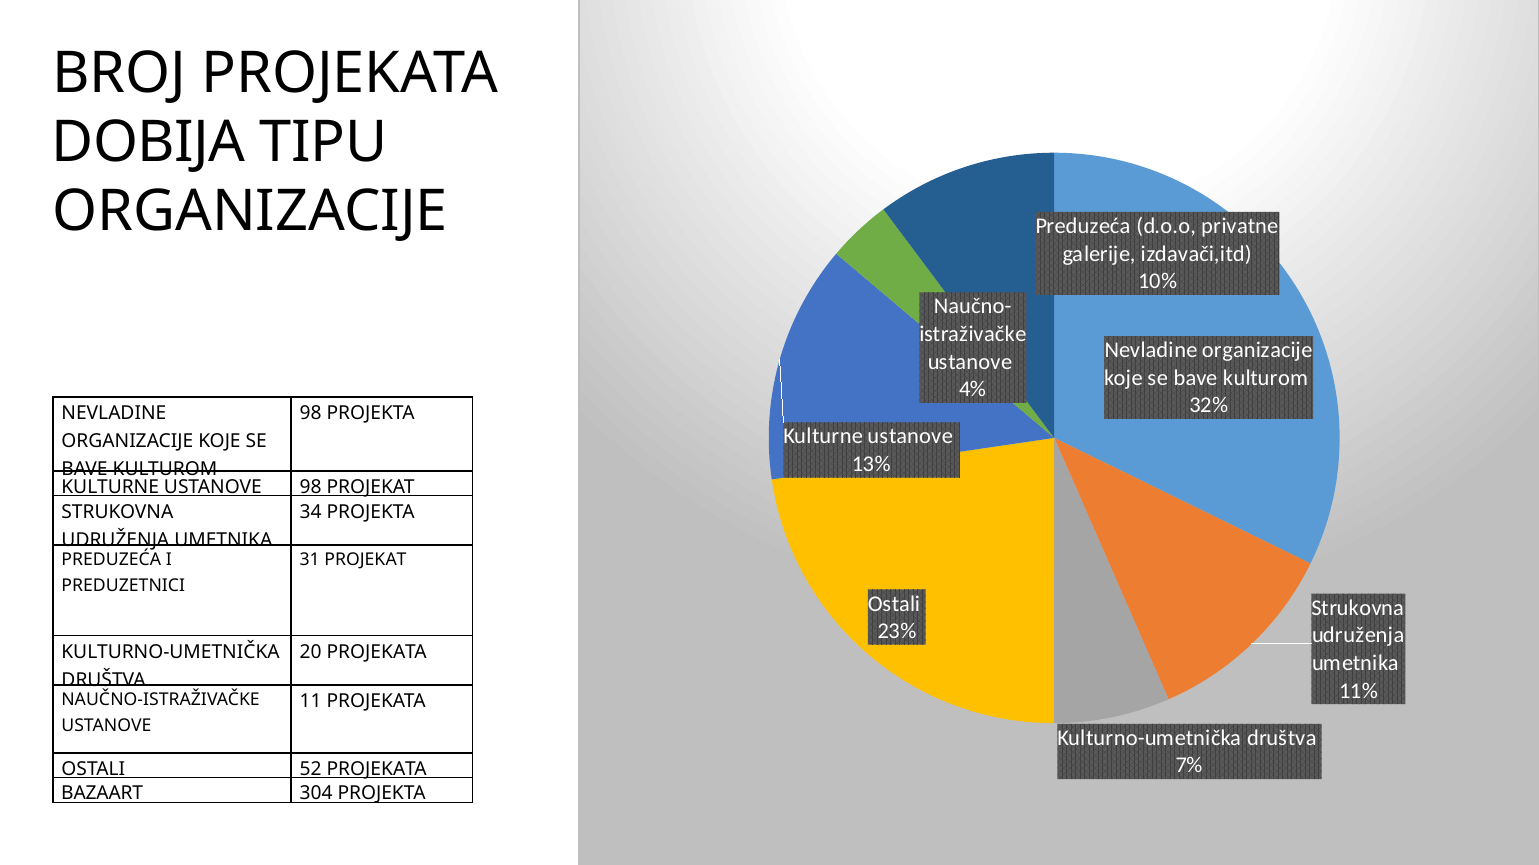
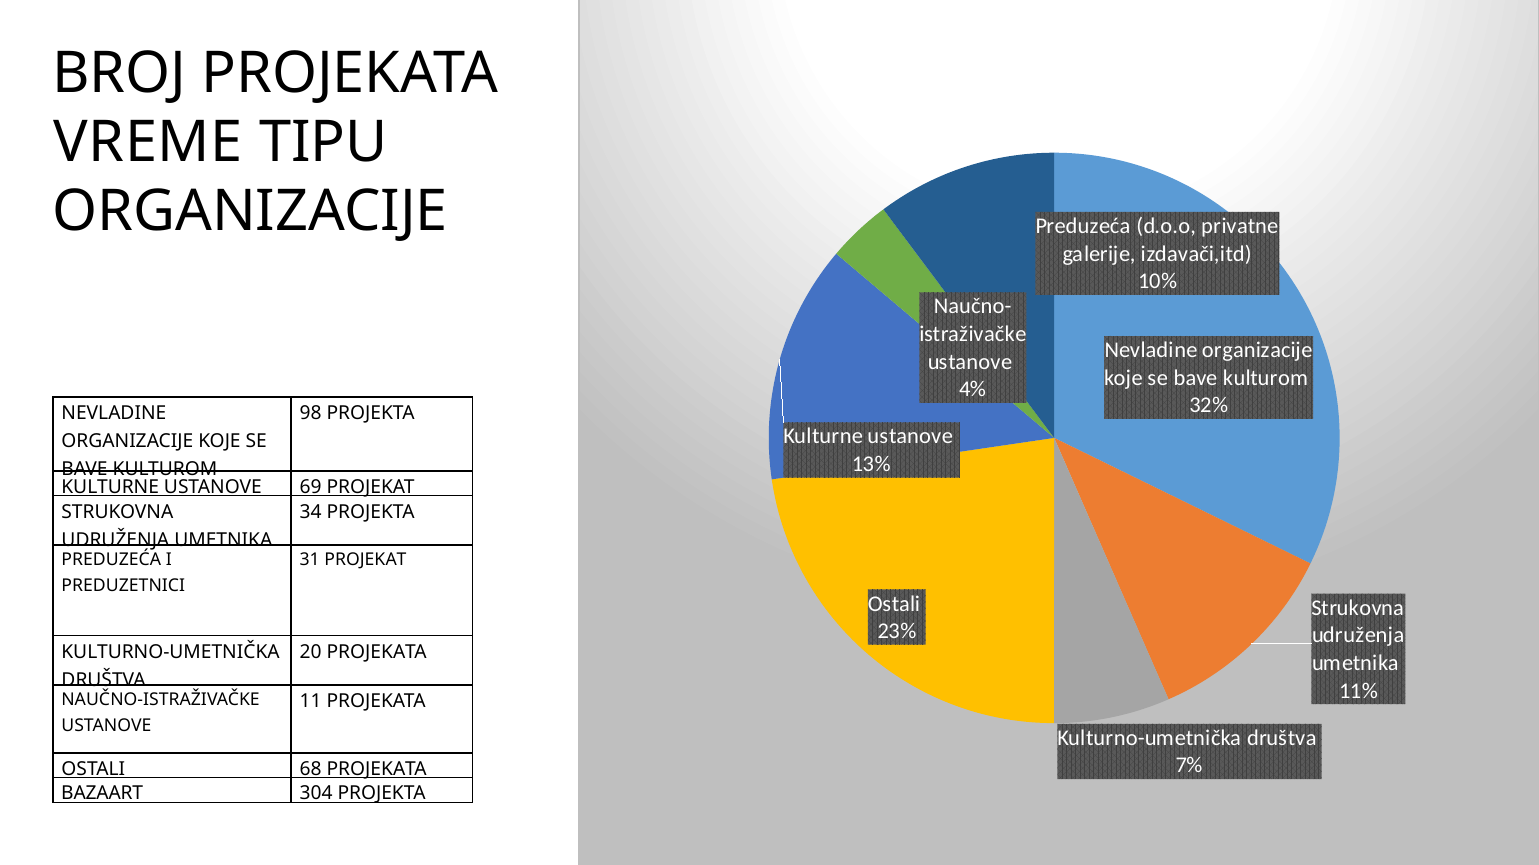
DOBIJA: DOBIJA -> VREME (148, 142)
USTANOVE 98: 98 -> 69 (311, 488)
52: 52 -> 68 (311, 770)
